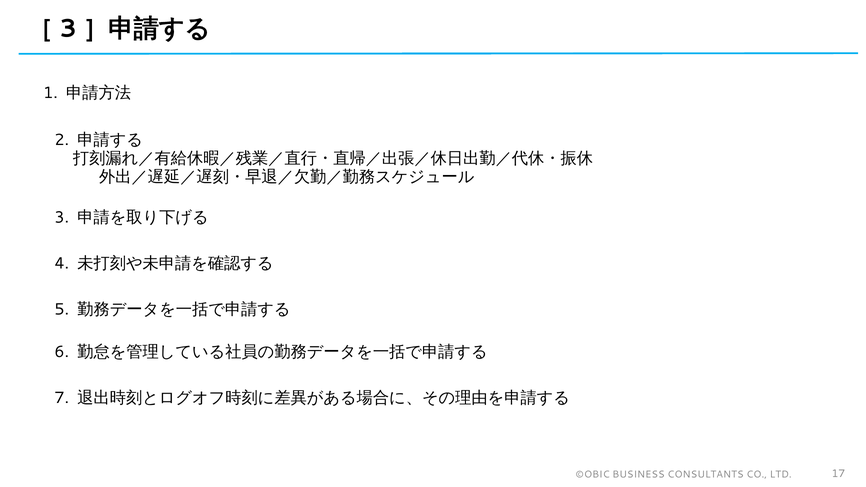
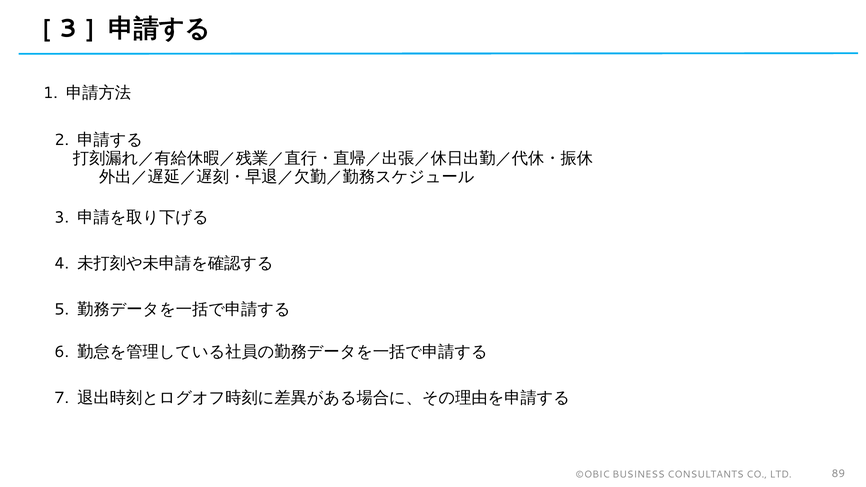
17: 17 -> 89 (838, 474)
